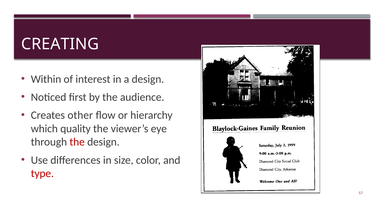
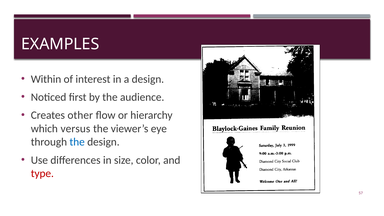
CREATING: CREATING -> EXAMPLES (60, 44)
quality: quality -> versus (75, 129)
the colour: red -> blue (77, 142)
